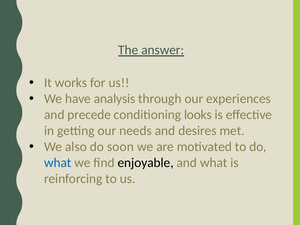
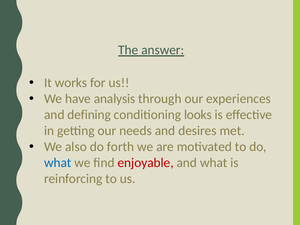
precede: precede -> defining (89, 115)
soon: soon -> forth (121, 147)
enjoyable colour: black -> red (146, 163)
